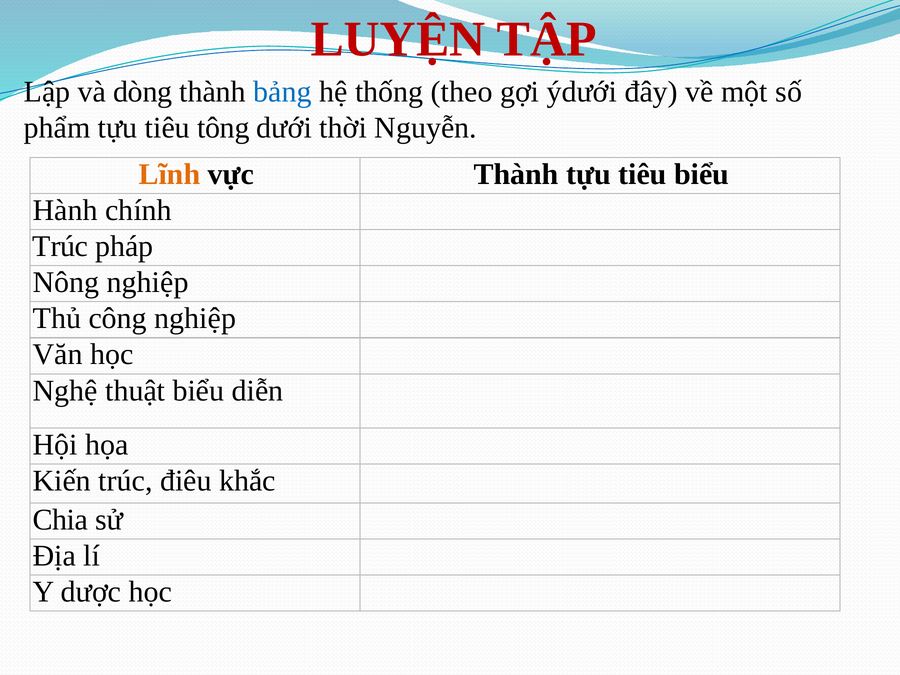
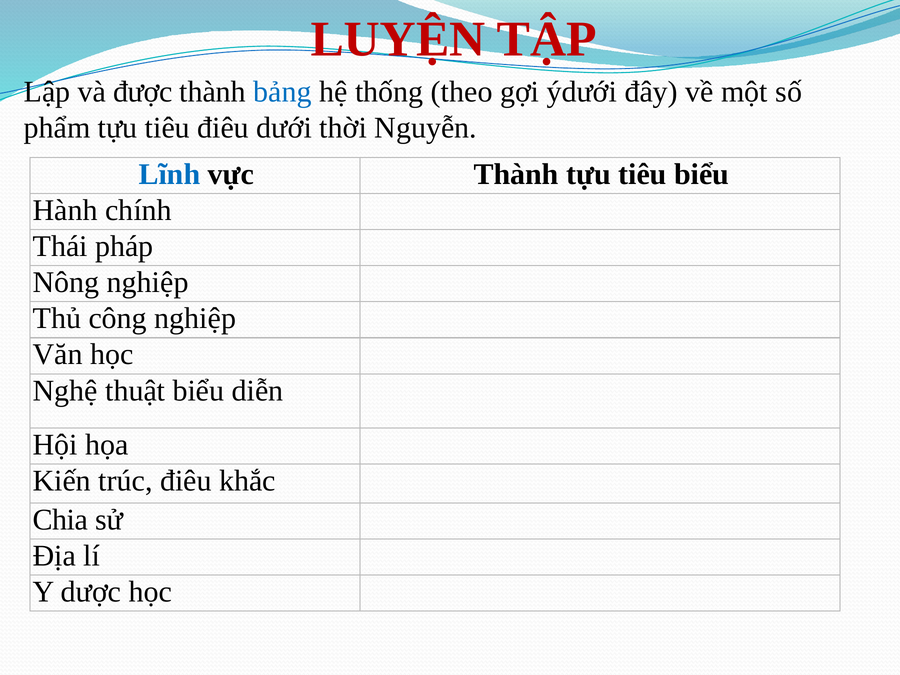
dòng: dòng -> được (143, 92)
tiêu tông: tông -> điêu (223, 128)
Lĩnh colour: orange -> blue (169, 174)
Trúc: Trúc -> Thái (60, 246)
